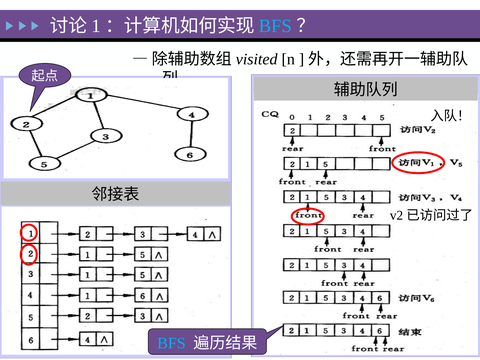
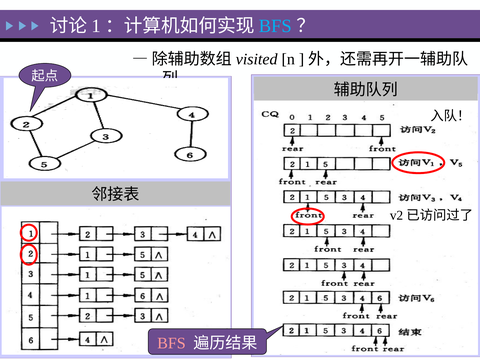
BFS colour: light blue -> pink (171, 343)
